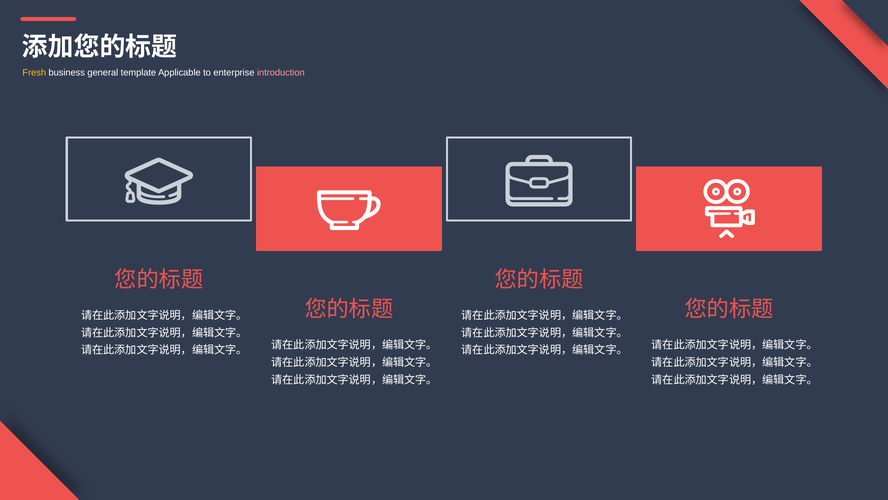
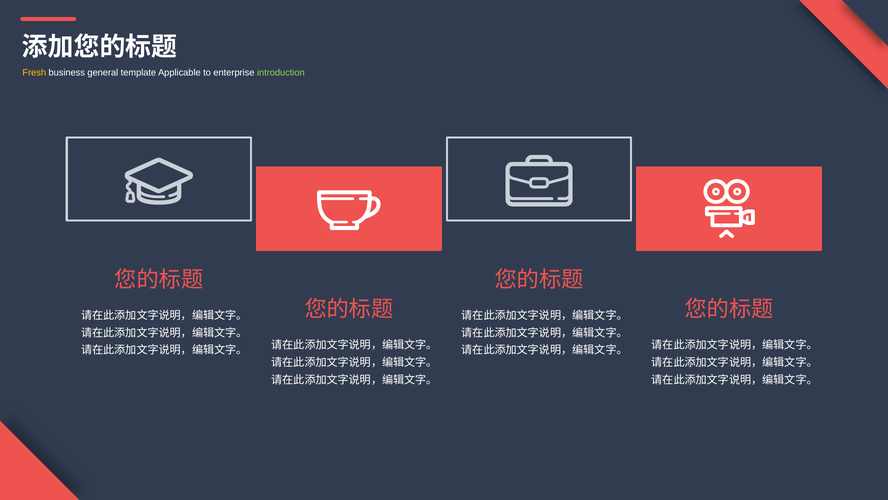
introduction colour: pink -> light green (281, 73)
